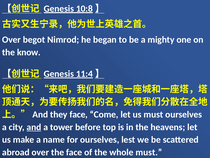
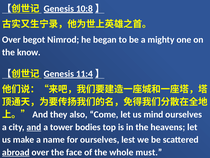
they face: face -> also (79, 114)
us must: must -> mind (153, 114)
before: before -> bodies (88, 127)
abroad underline: none -> present (16, 152)
